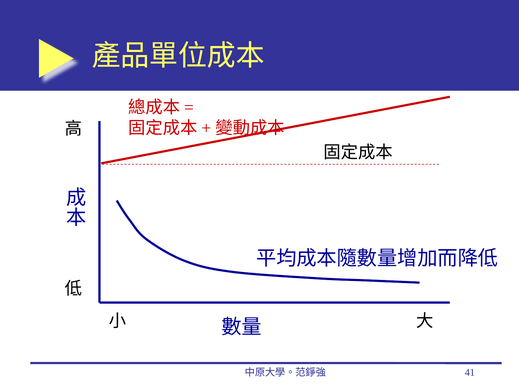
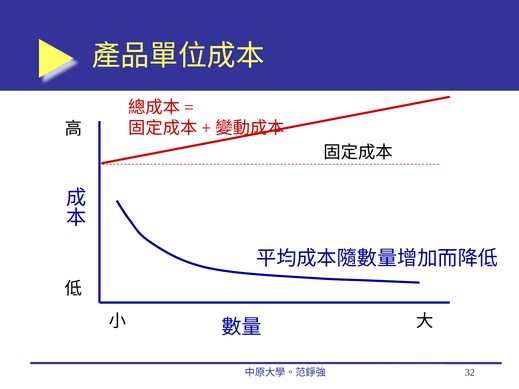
41: 41 -> 32 (470, 373)
